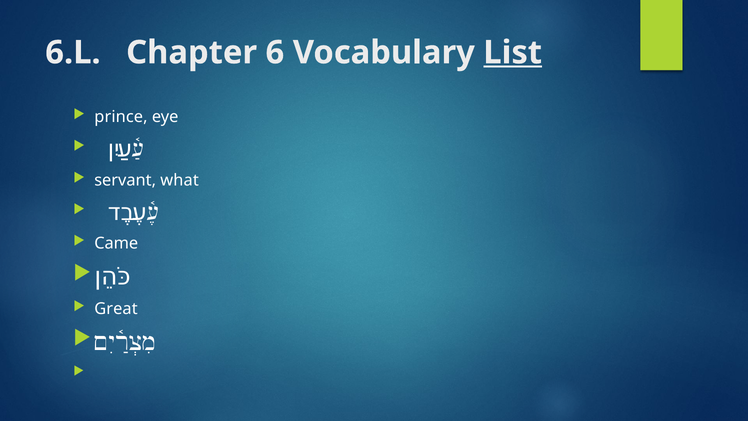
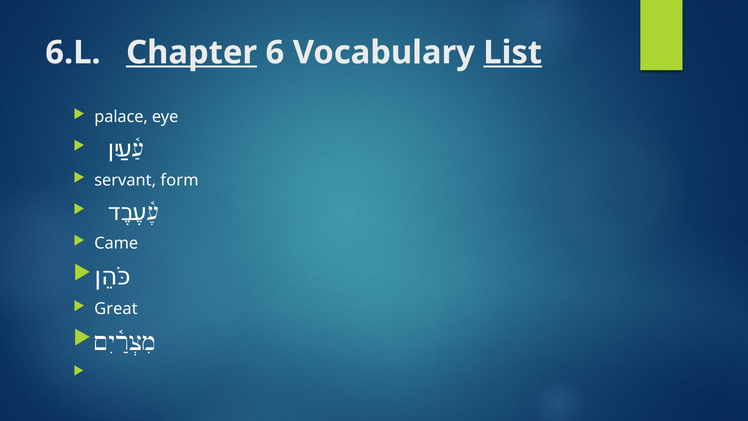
Chapter underline: none -> present (192, 53)
prince: prince -> palace (121, 117)
what: what -> form (180, 180)
